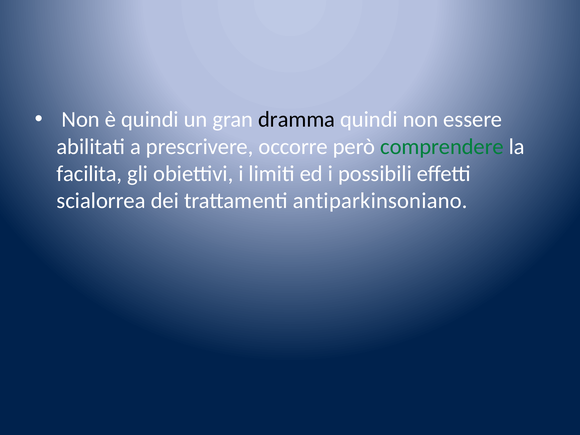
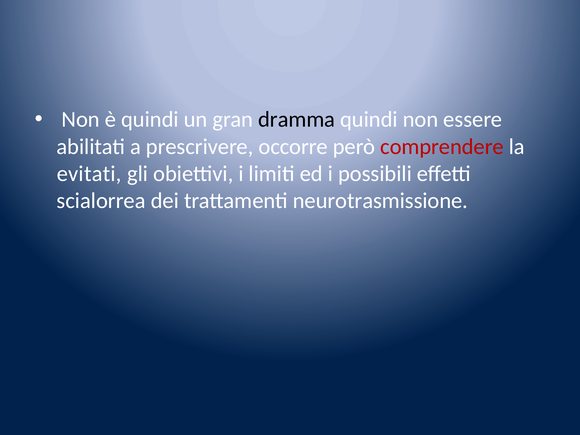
comprendere colour: green -> red (442, 147)
facilita: facilita -> evitati (89, 174)
antiparkinsoniano: antiparkinsoniano -> neurotrasmissione (380, 201)
